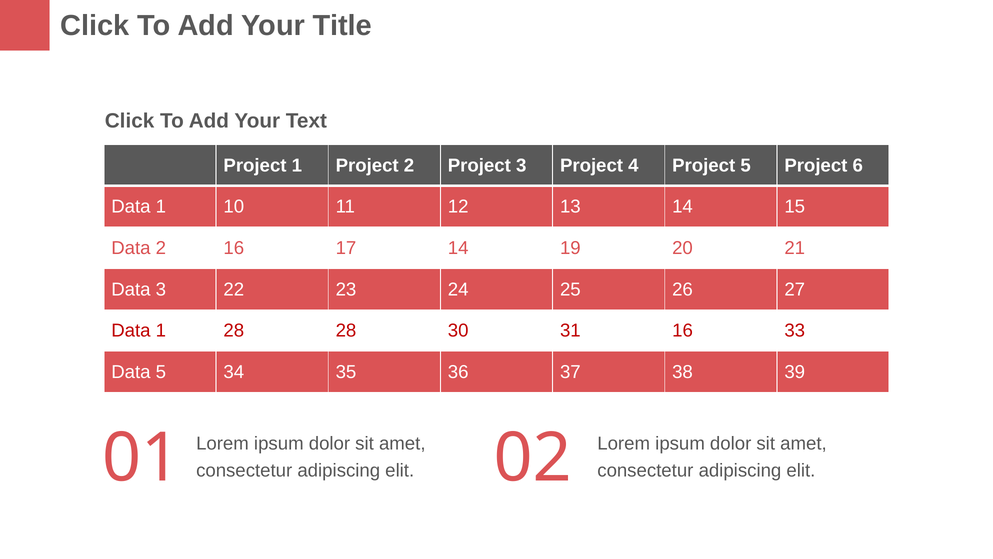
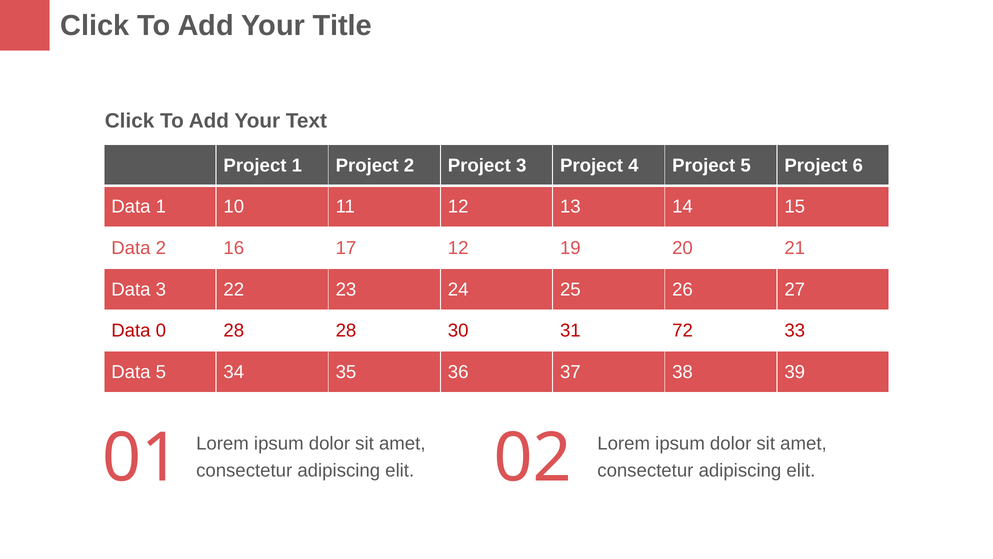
17 14: 14 -> 12 (458, 248)
1: 1 -> 0 (161, 331)
31 16: 16 -> 72 (683, 331)
